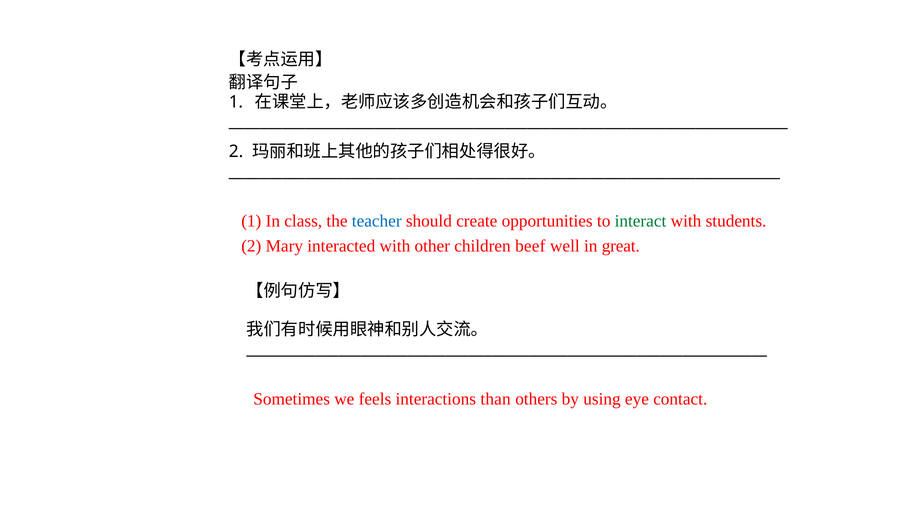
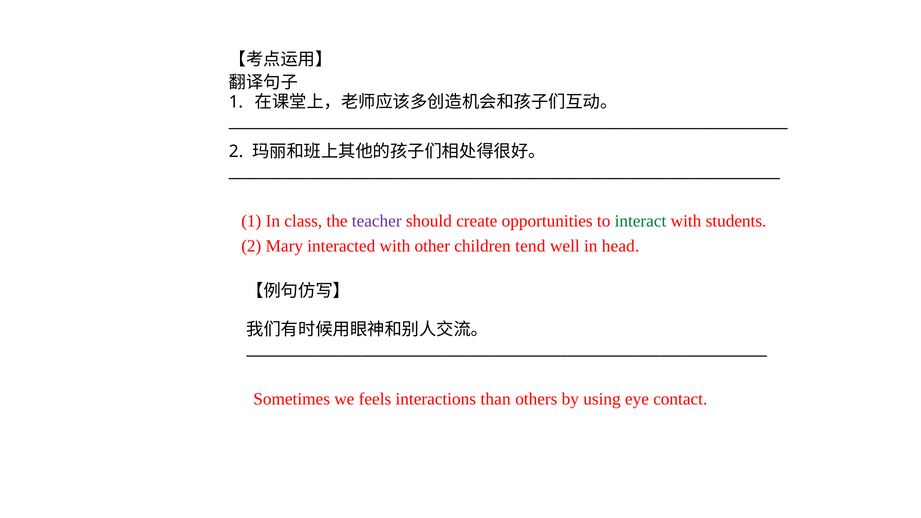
teacher colour: blue -> purple (377, 221)
beef: beef -> tend (530, 246)
great: great -> head (621, 246)
